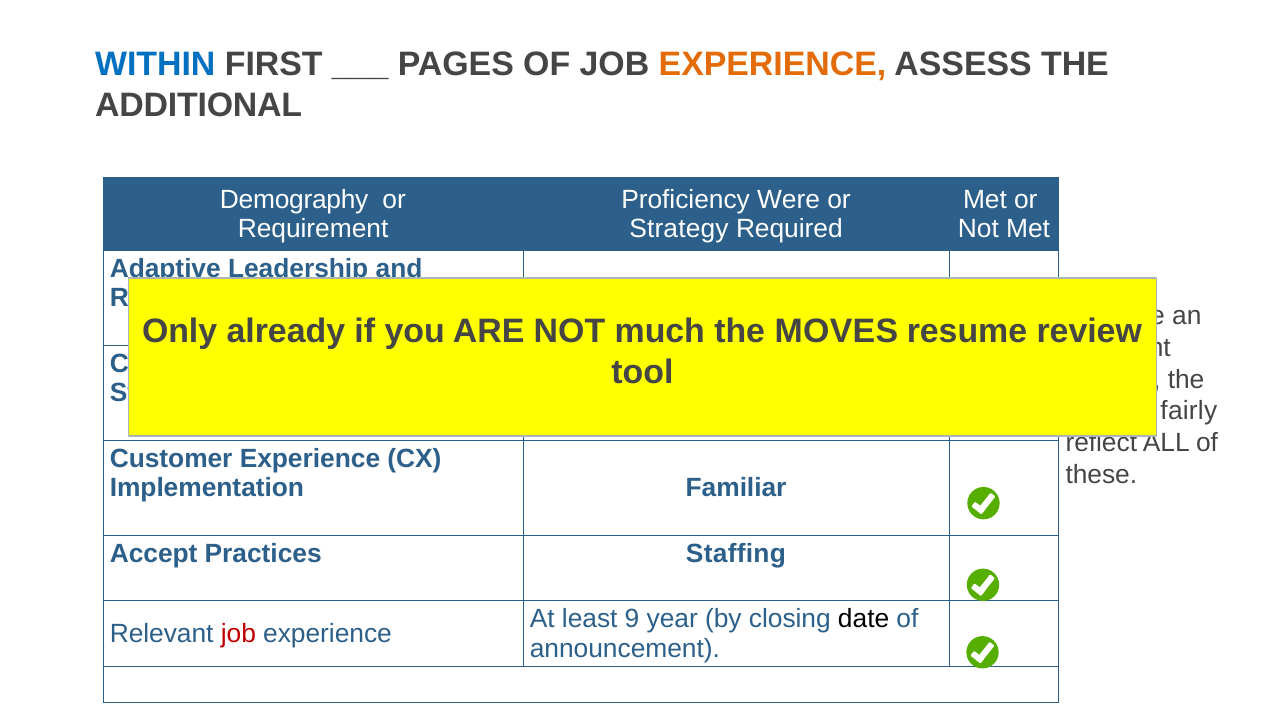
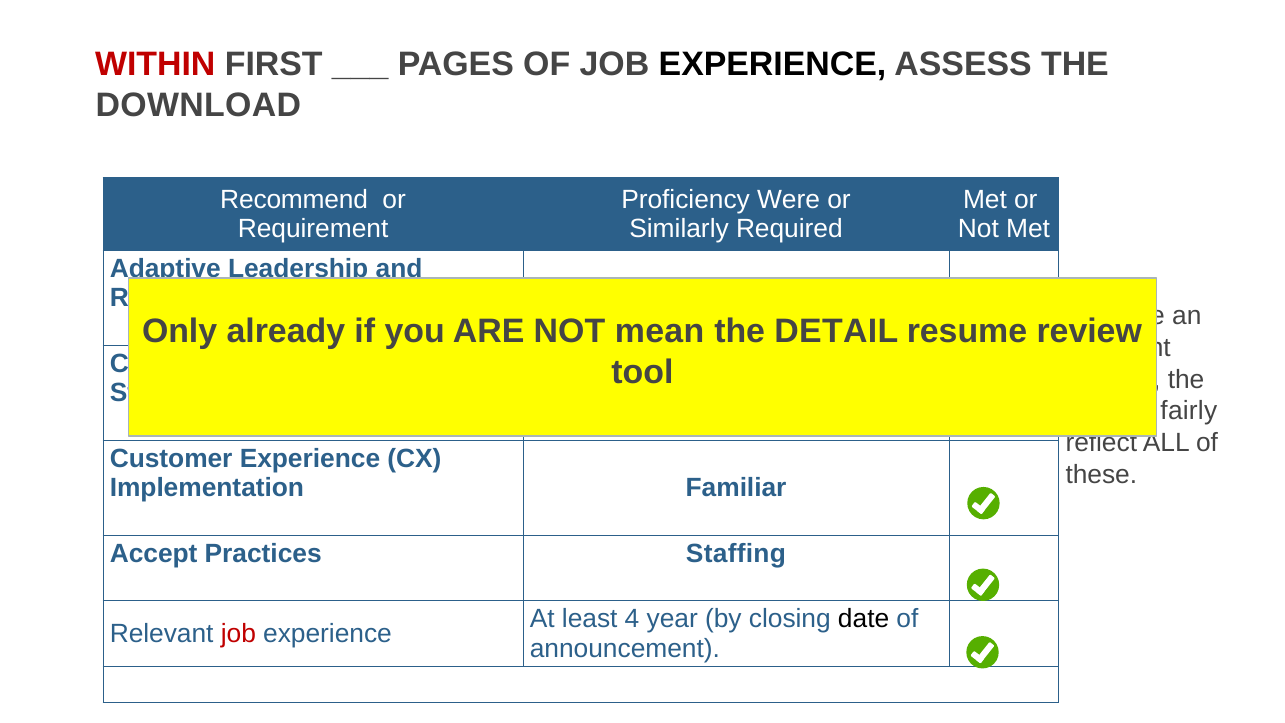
WITHIN colour: blue -> red (155, 65)
EXPERIENCE colour: orange -> black (772, 65)
ADDITIONAL: ADDITIONAL -> DOWNLOAD (198, 105)
Demography: Demography -> Recommend (294, 200)
Strategy: Strategy -> Similarly (679, 229)
much: much -> mean (660, 331)
MOVES: MOVES -> DETAIL (836, 331)
9: 9 -> 4 (632, 619)
